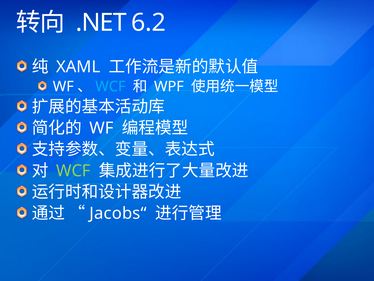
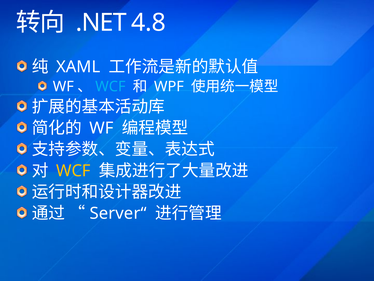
6.2: 6.2 -> 4.8 (149, 23)
WCF colour: light green -> yellow (73, 170)
Jacobs“: Jacobs“ -> Server“ (118, 213)
